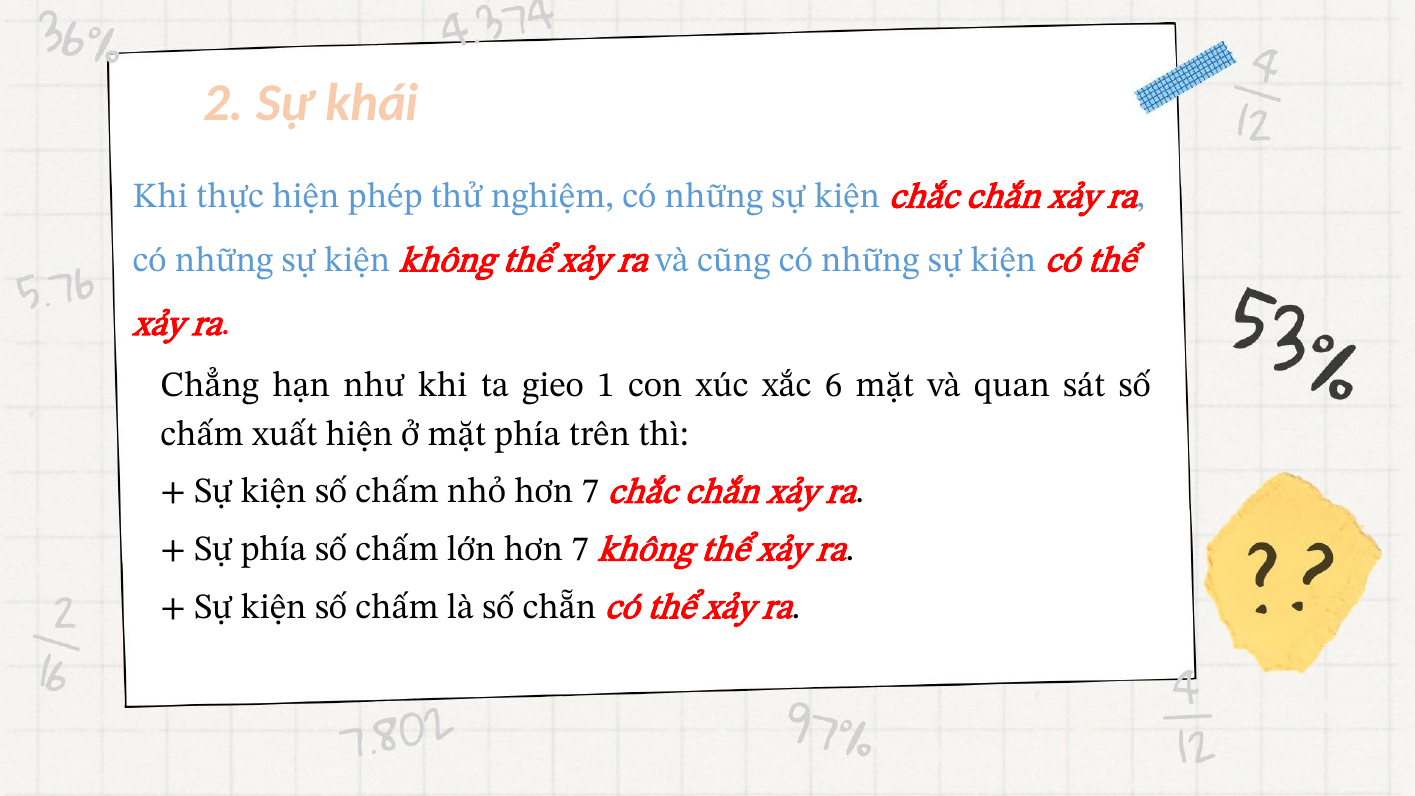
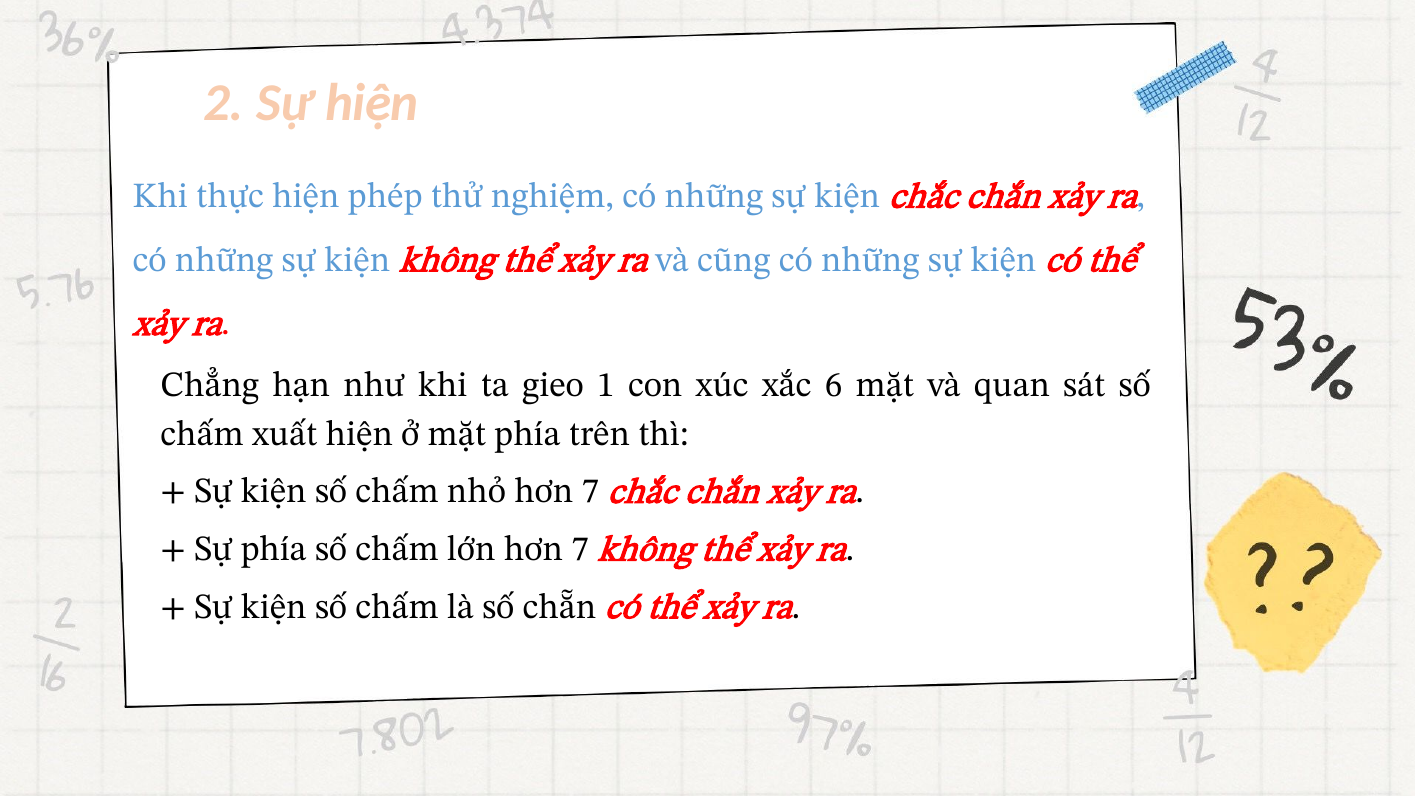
Sự khái: khái -> hiện (372, 103)
